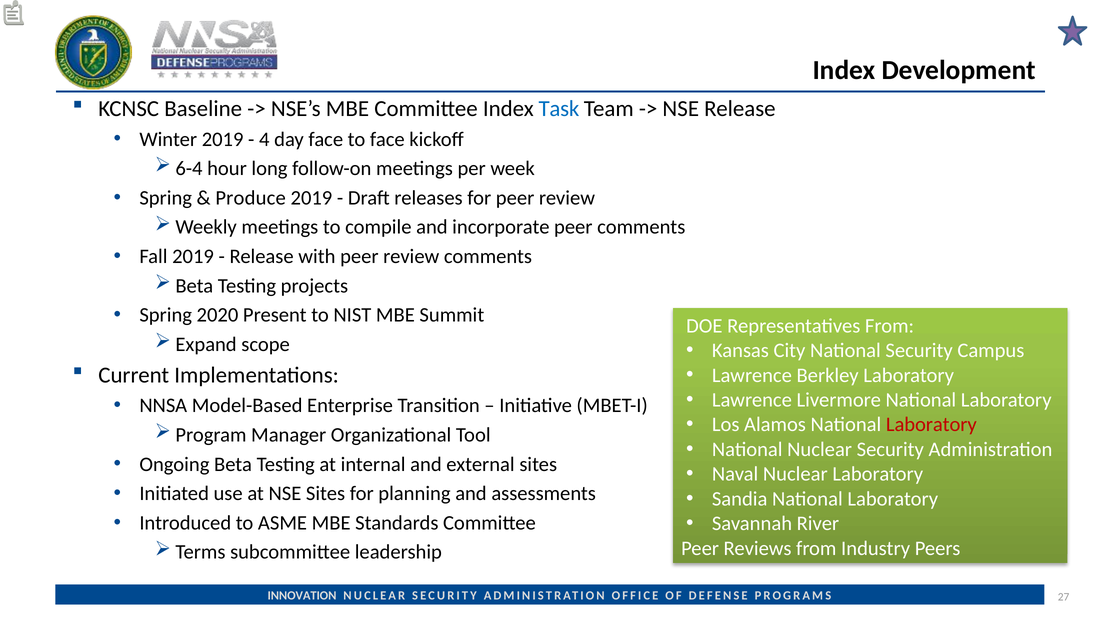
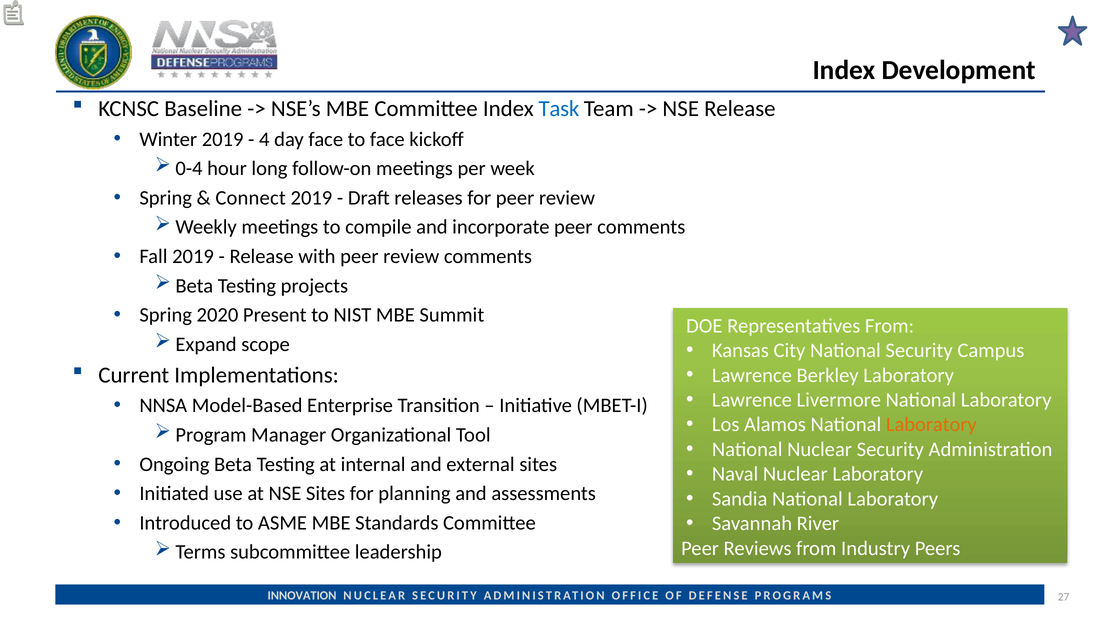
6-4: 6-4 -> 0-4 (189, 169)
Produce: Produce -> Connect (251, 198)
Laboratory colour: red -> orange (931, 425)
